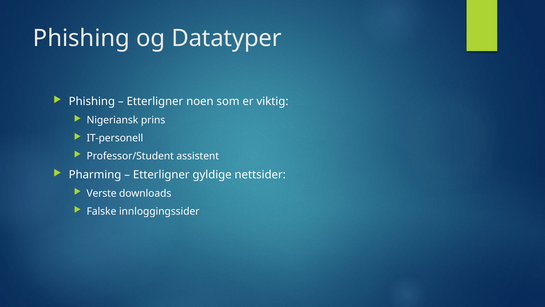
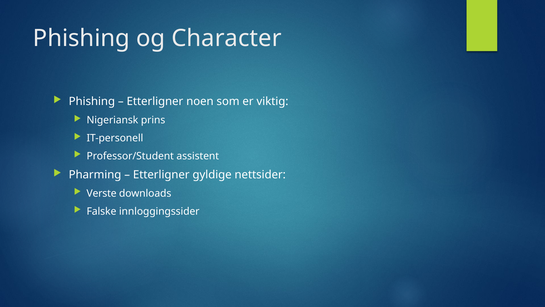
Datatyper: Datatyper -> Character (226, 38)
